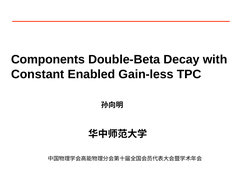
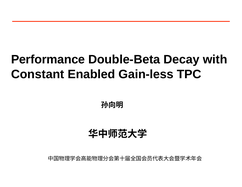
Components: Components -> Performance (48, 60)
